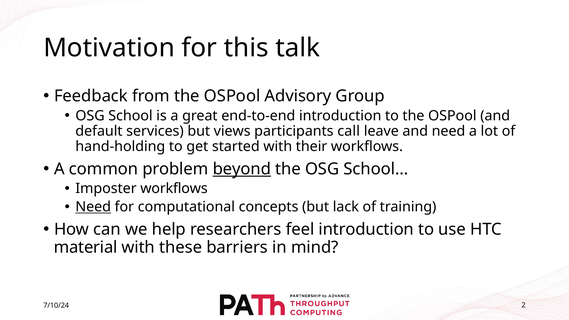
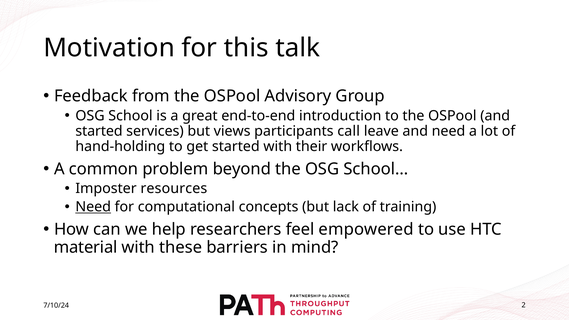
default: default -> started (99, 131)
beyond underline: present -> none (242, 169)
Imposter workflows: workflows -> resources (174, 189)
feel introduction: introduction -> empowered (366, 229)
